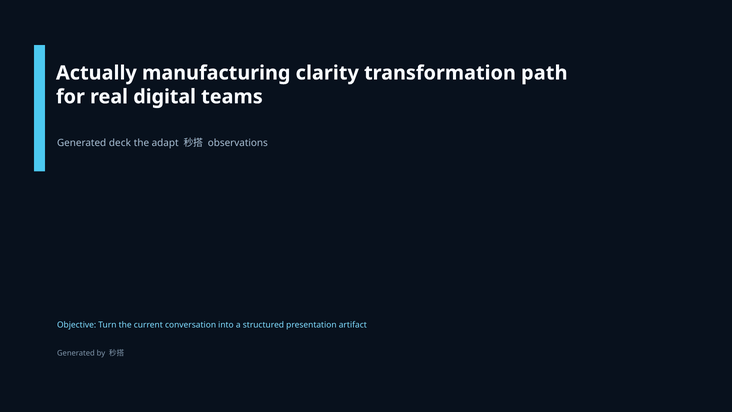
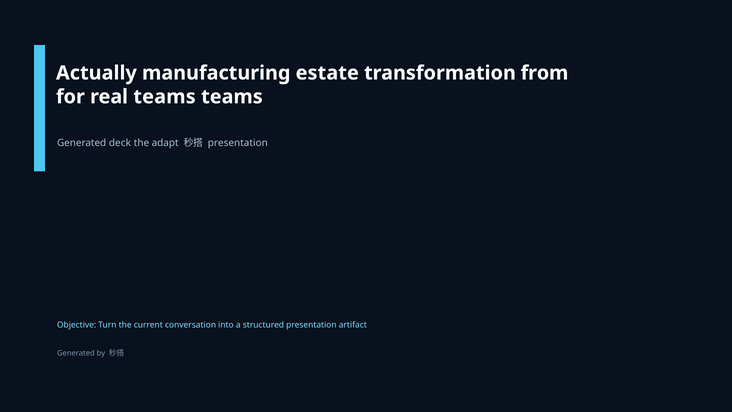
clarity: clarity -> estate (327, 73)
path: path -> from (545, 73)
real digital: digital -> teams (165, 97)
observations: observations -> presentation (238, 143)
